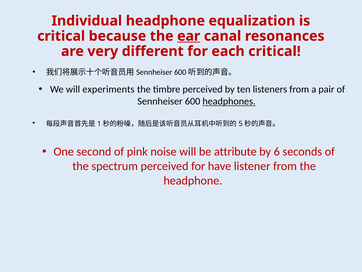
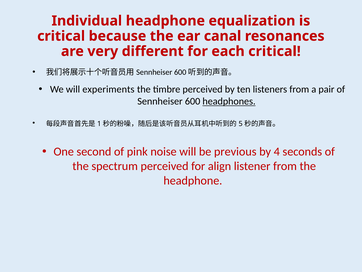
ear underline: present -> none (189, 36)
attribute: attribute -> previous (235, 151)
6: 6 -> 4 (277, 151)
have: have -> align (220, 166)
